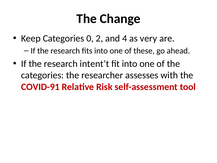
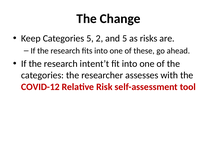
Categories 0: 0 -> 5 (90, 38)
and 4: 4 -> 5 (125, 38)
very: very -> risks (149, 38)
COVID-91: COVID-91 -> COVID-12 (40, 87)
